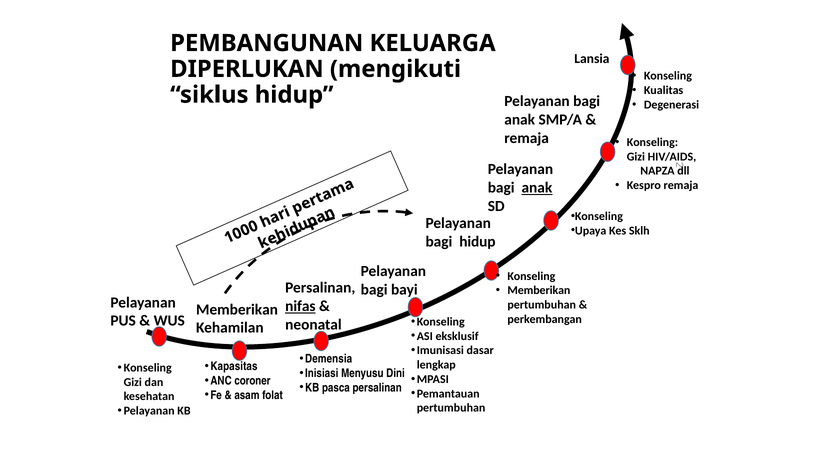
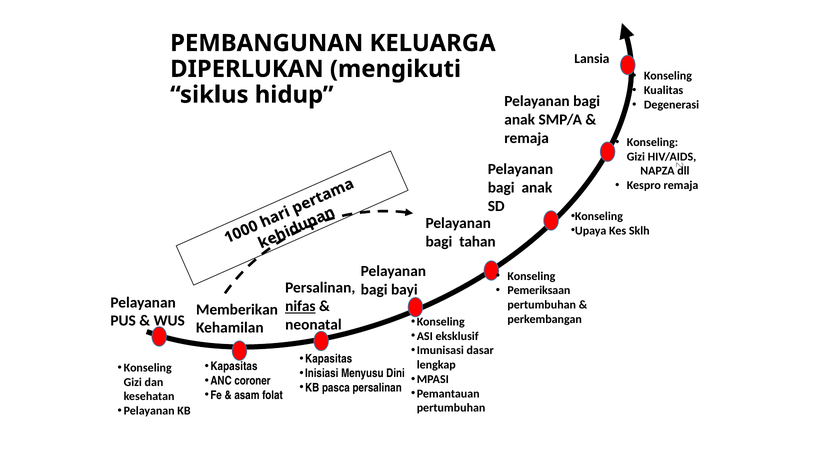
anak underline: present -> none (537, 188)
bagi hidup: hidup -> tahan (477, 242)
Memberikan: Memberikan -> Pemeriksaan (539, 291)
Demensia: Demensia -> Kapasitas (329, 359)
